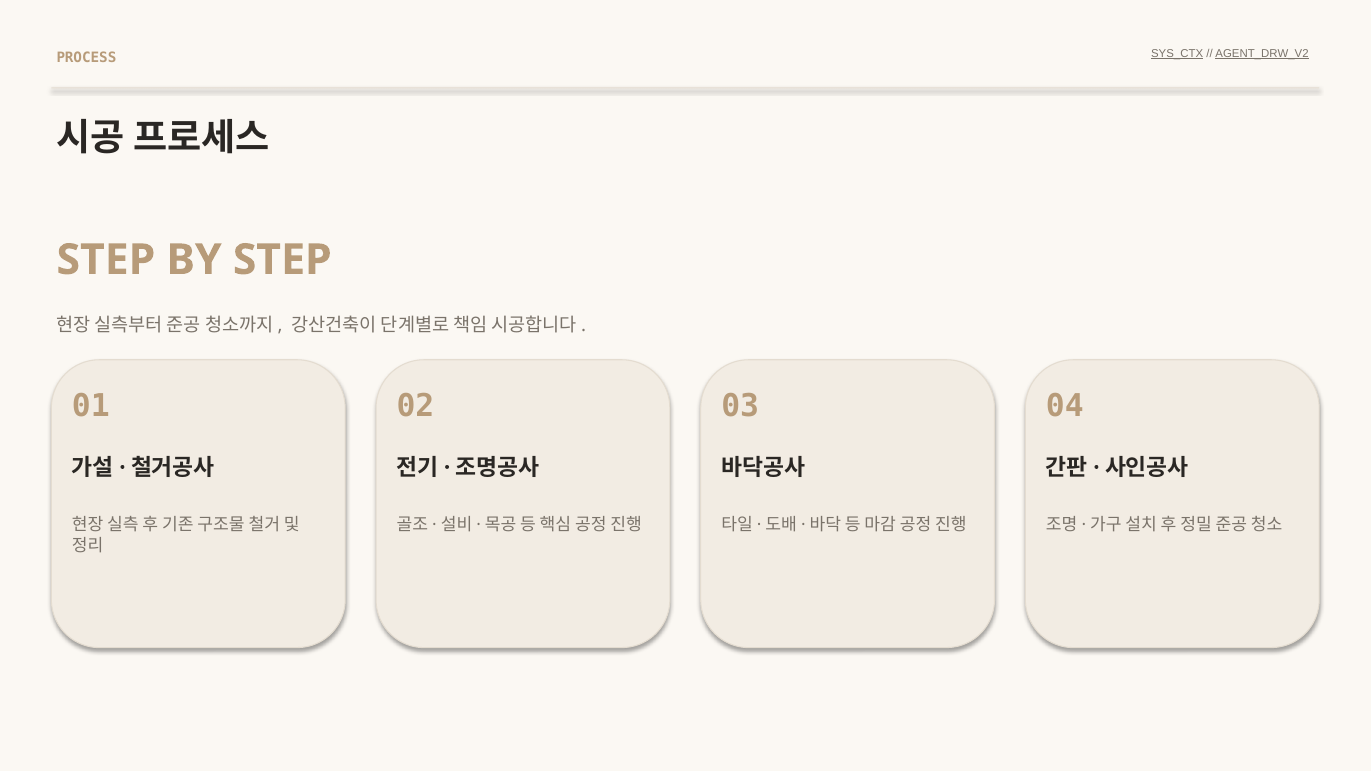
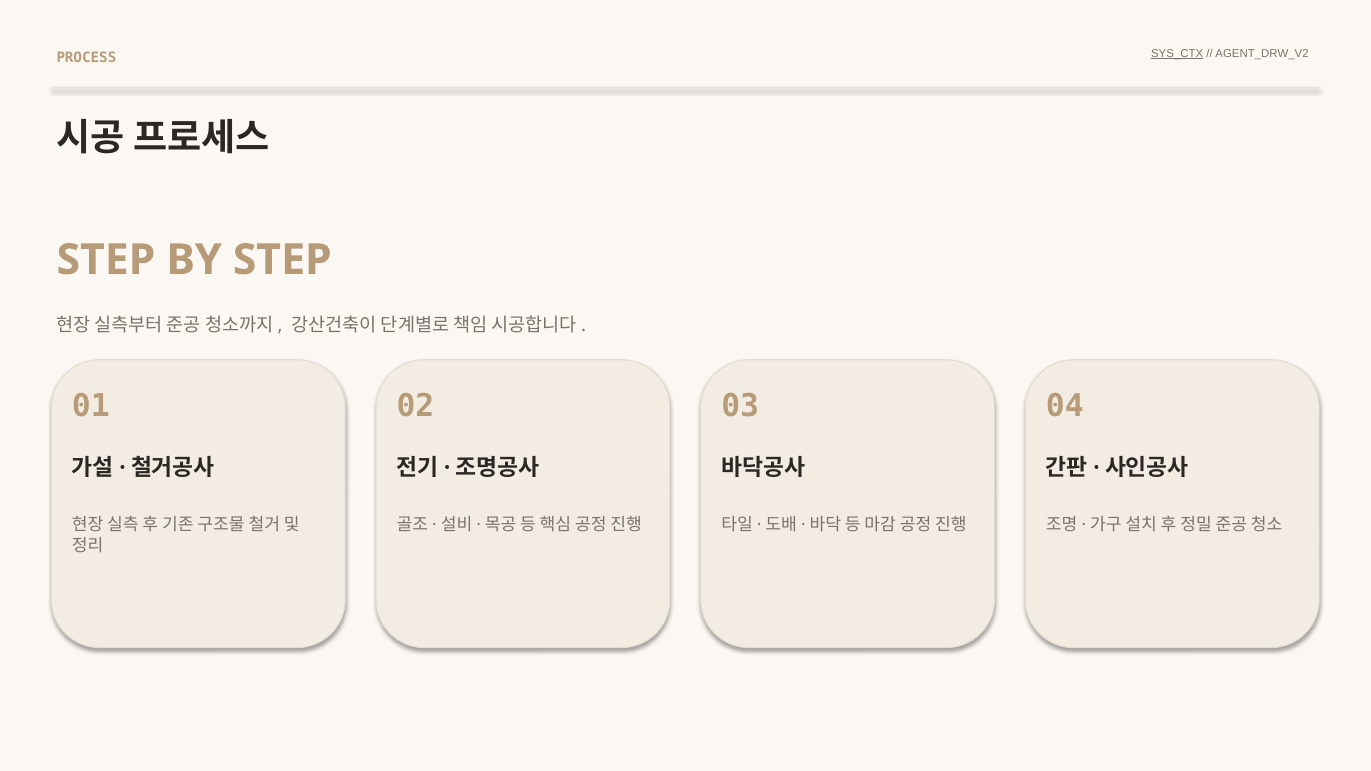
AGENT_DRW_V2 underline: present -> none (1262, 54)
